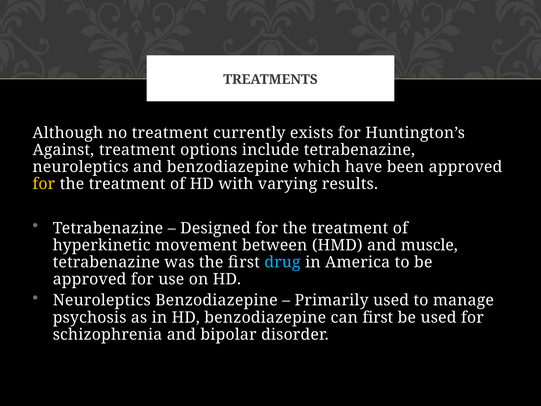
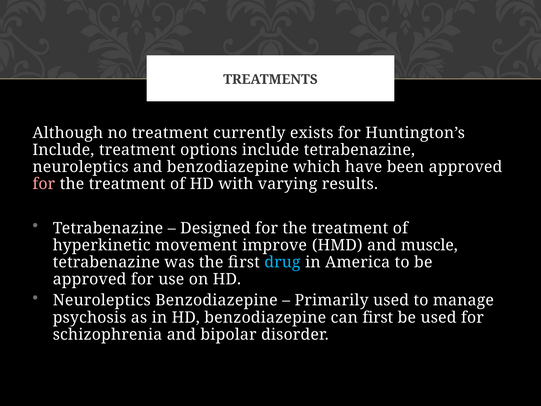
Against: Against -> Include (63, 150)
for colour: yellow -> pink (44, 184)
between: between -> improve (275, 245)
